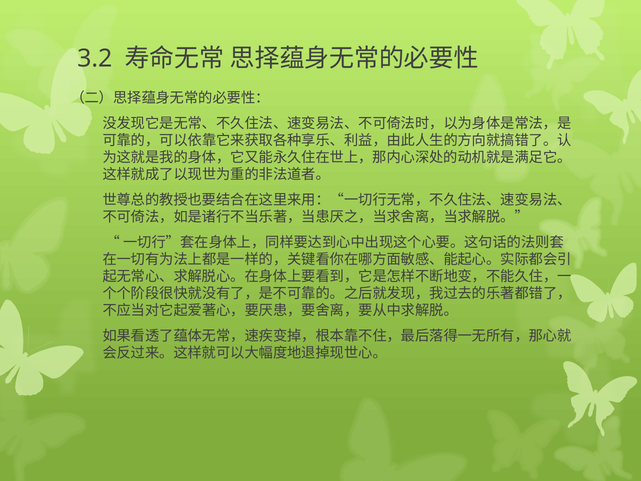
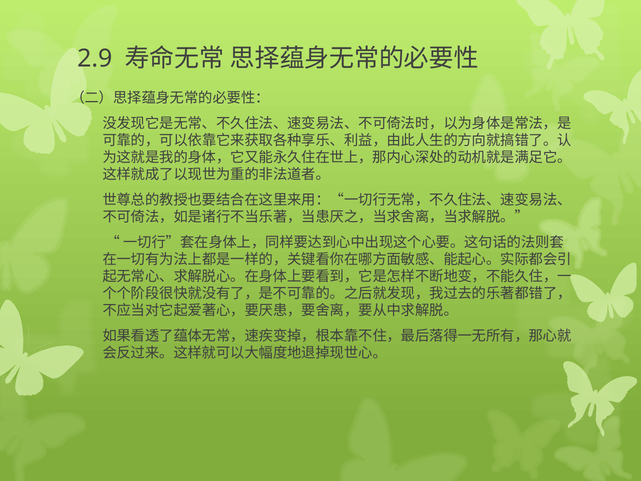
3.2: 3.2 -> 2.9 (95, 58)
